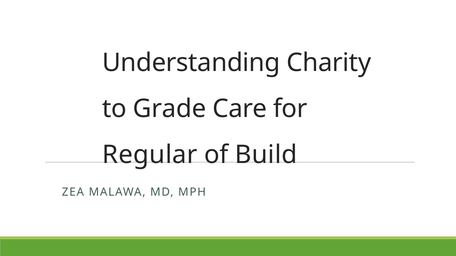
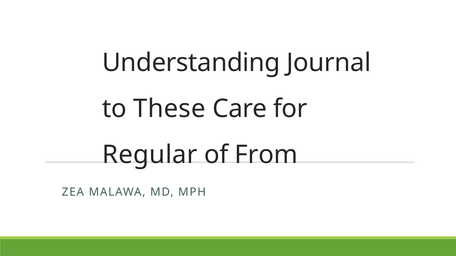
Charity: Charity -> Journal (329, 63)
Grade: Grade -> These (169, 109)
Build: Build -> From (266, 155)
